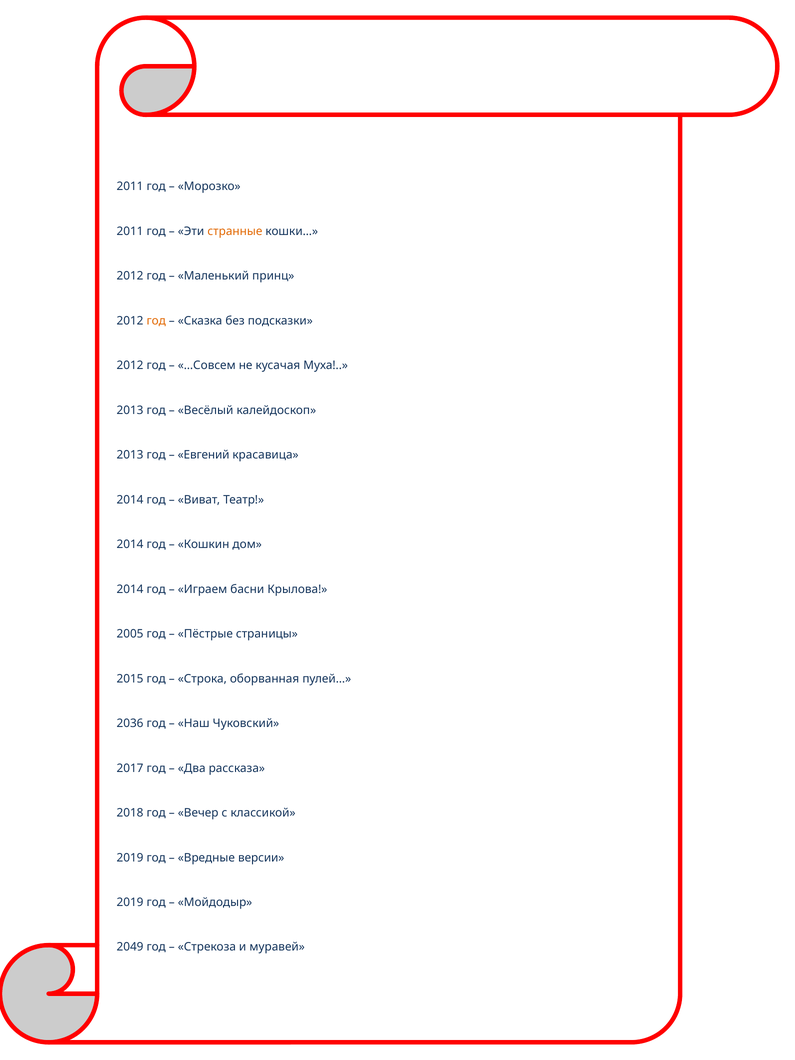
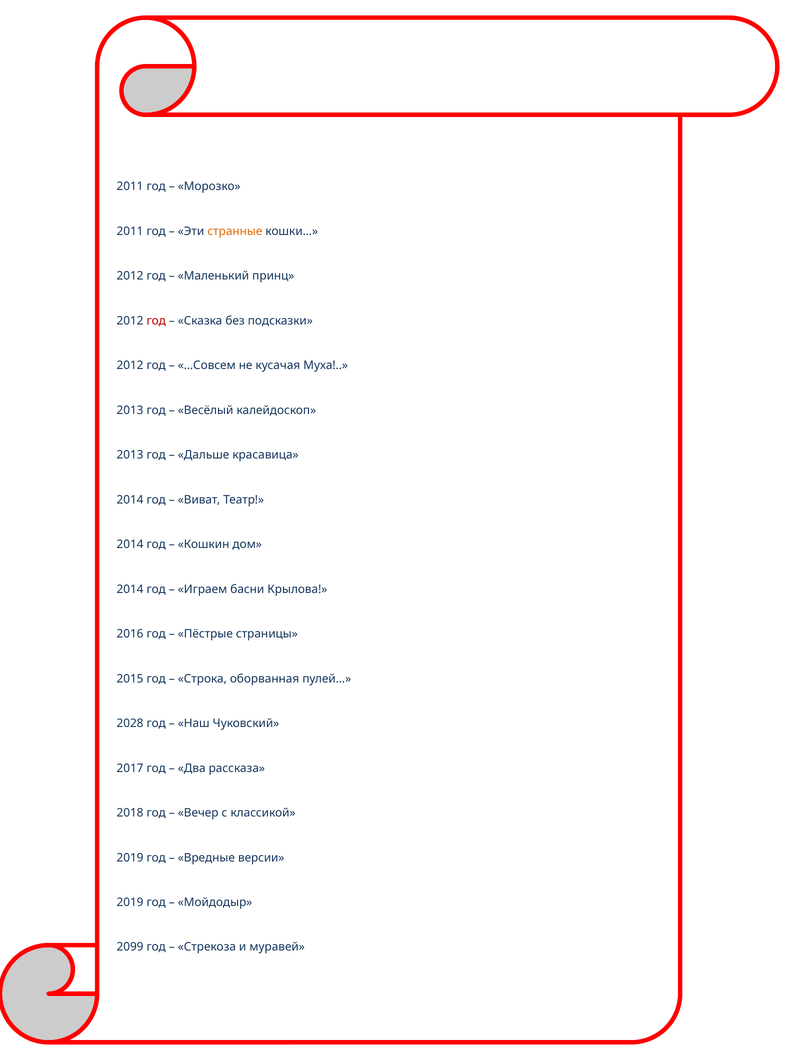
год colour: orange -> red (156, 321)
Евгений: Евгений -> Дальше (204, 455)
2005: 2005 -> 2016 (130, 634)
2036: 2036 -> 2028 (130, 723)
2049: 2049 -> 2099 (130, 947)
